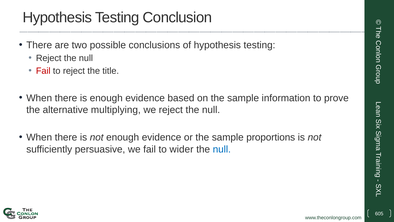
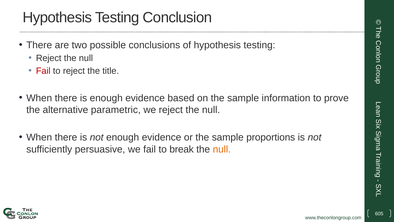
multiplying: multiplying -> parametric (116, 110)
wider: wider -> break (182, 149)
null colour: blue -> orange (222, 149)
